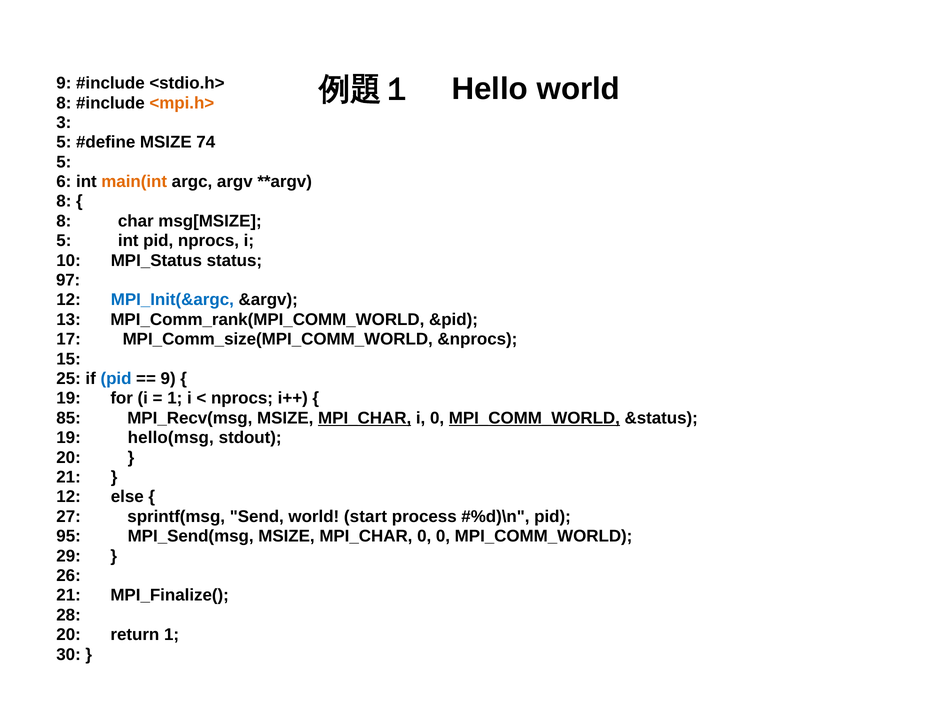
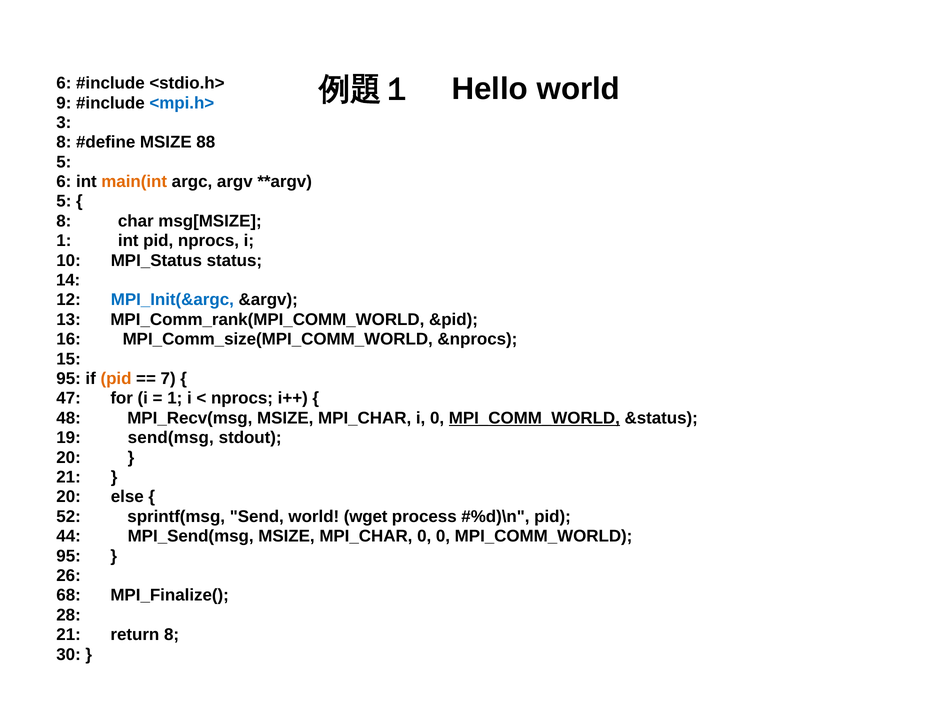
9: 9 -> 6 (64, 83)
8: 8 -> 9 (64, 103)
<mpi.h> colour: orange -> blue (182, 103)
5: 5 -> 8 (64, 142)
74: 74 -> 88 (206, 142)
8: 8 -> 5 (64, 201)
5: 5 -> 1 (64, 241)
97: 97 -> 14 (68, 280)
17: 17 -> 16 (69, 339)
25: 25 -> 95 (69, 379)
pid colour: blue -> orange (116, 379)
9: 9 -> 7 (168, 379)
19: 19 -> 47 (69, 399)
85: 85 -> 48 (69, 418)
MPI_CHAR underline: present -> none (365, 418)
hello(msg: hello(msg -> send(msg (171, 438)
12: 12 -> 20 (69, 497)
27: 27 -> 52 (69, 517)
start: start -> wget (366, 517)
95: 95 -> 44 (69, 536)
29: 29 -> 95 (69, 556)
21: 21 -> 68 (69, 596)
20: 20 -> 21 (69, 635)
return 1: 1 -> 8 (172, 635)
